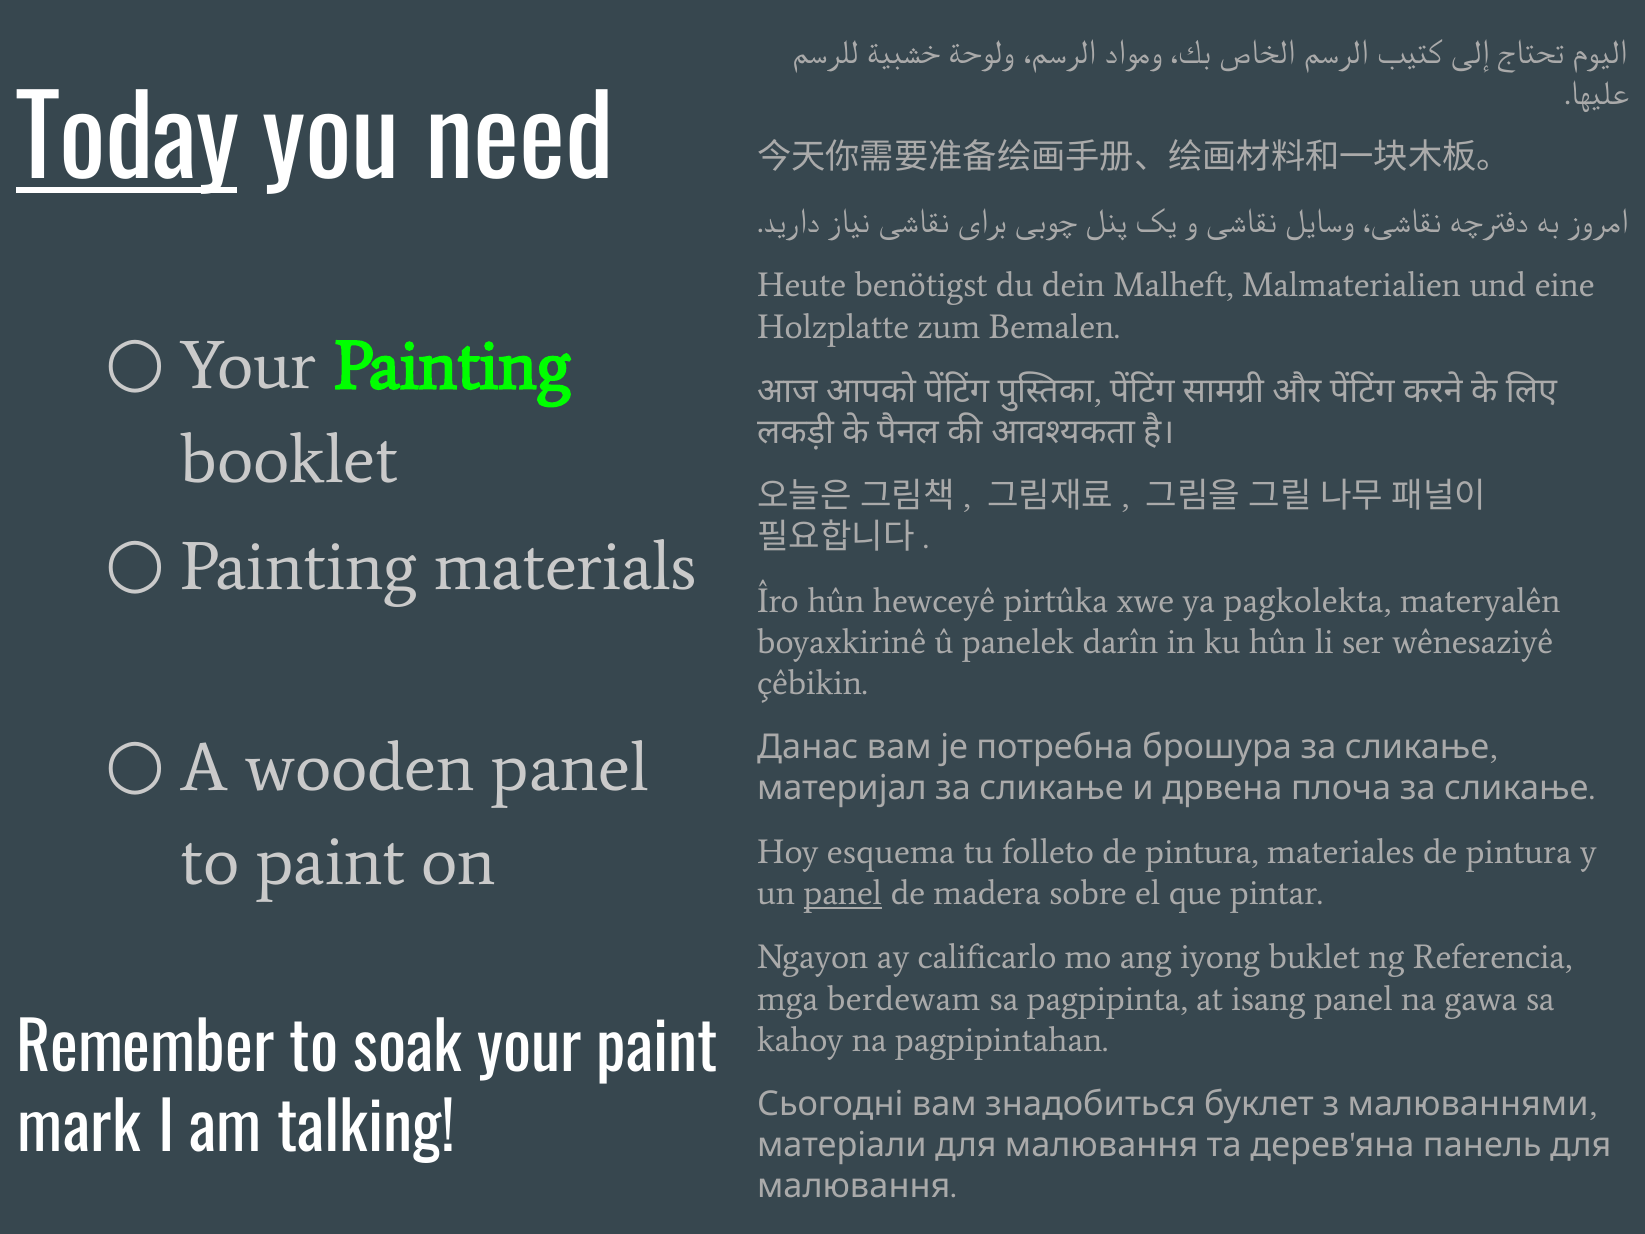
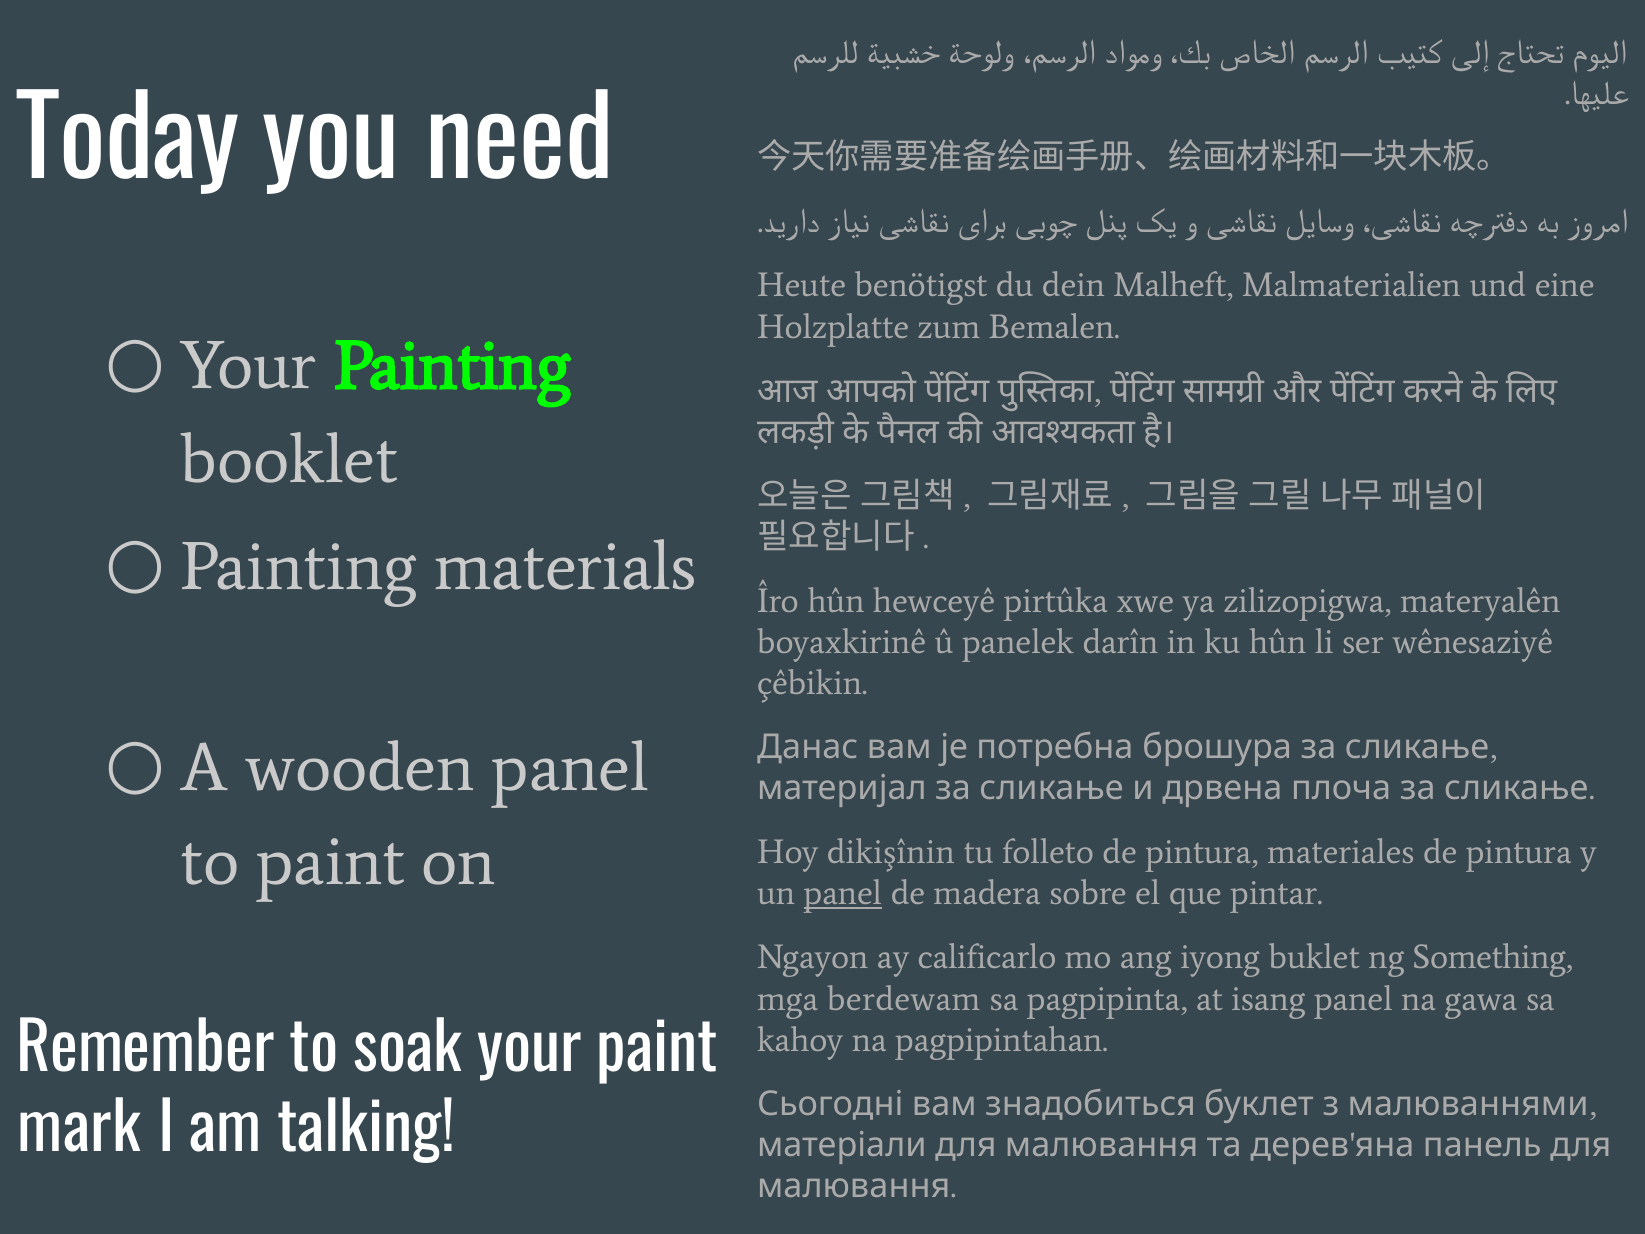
Today underline: present -> none (127, 143)
pagkolekta: pagkolekta -> zilizopigwa (1307, 601)
esquema: esquema -> dikişînin (891, 852)
Referencia: Referencia -> Something (1493, 957)
